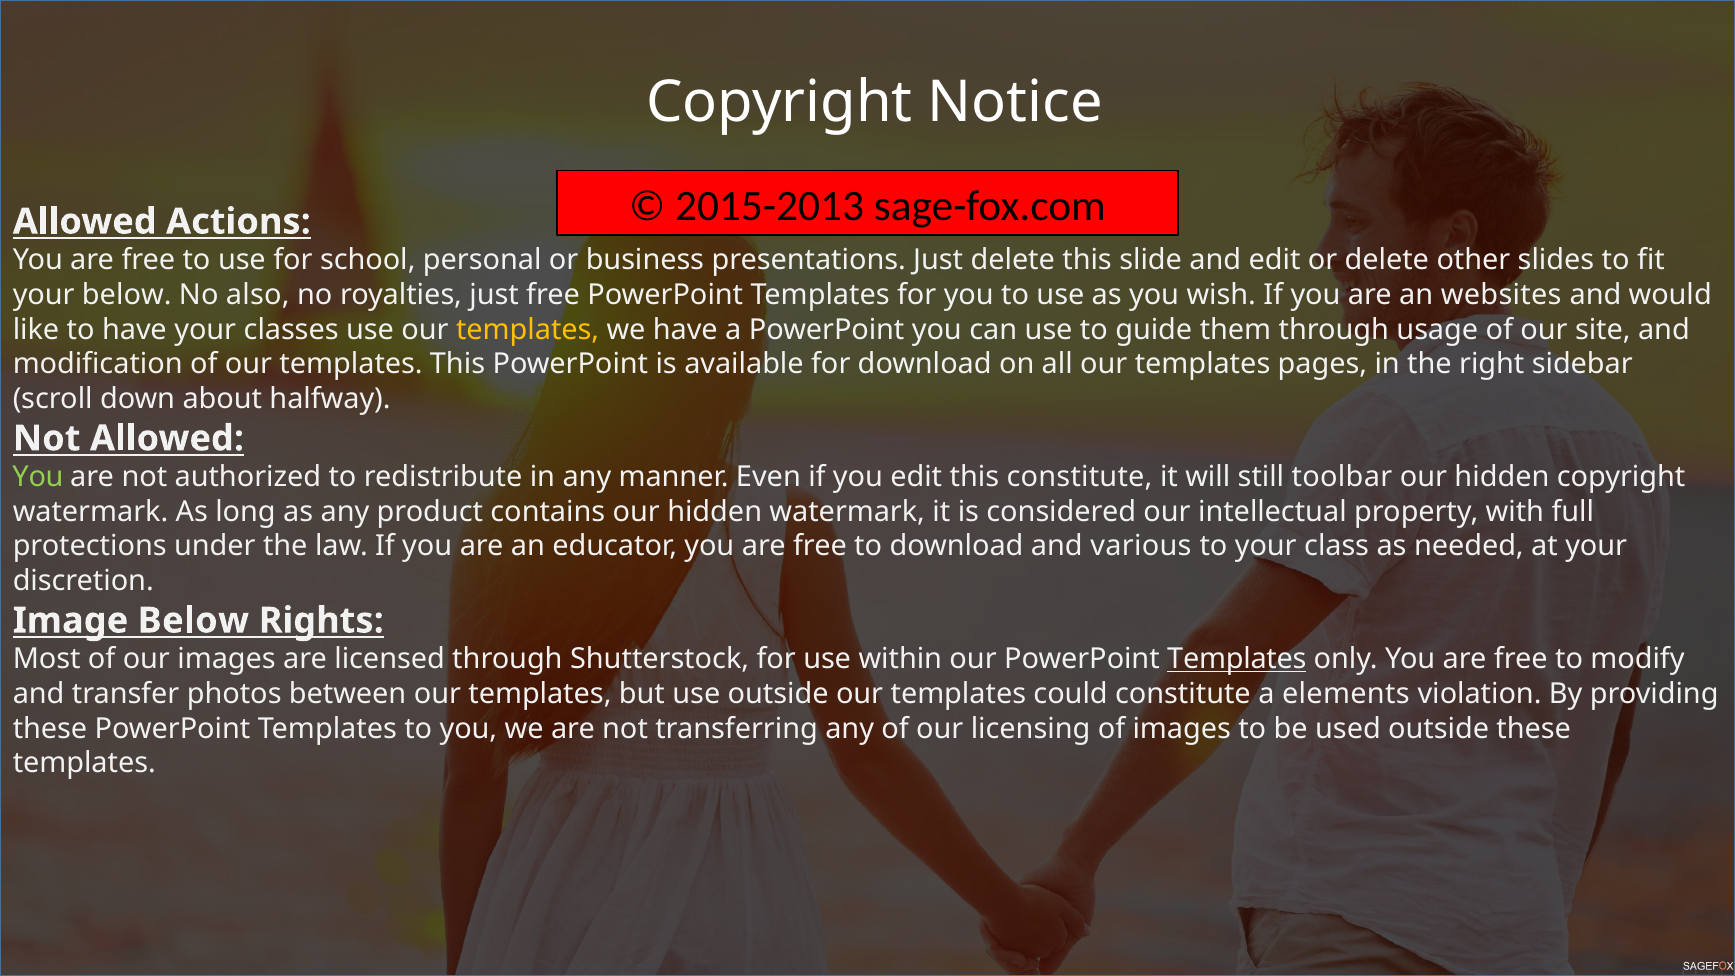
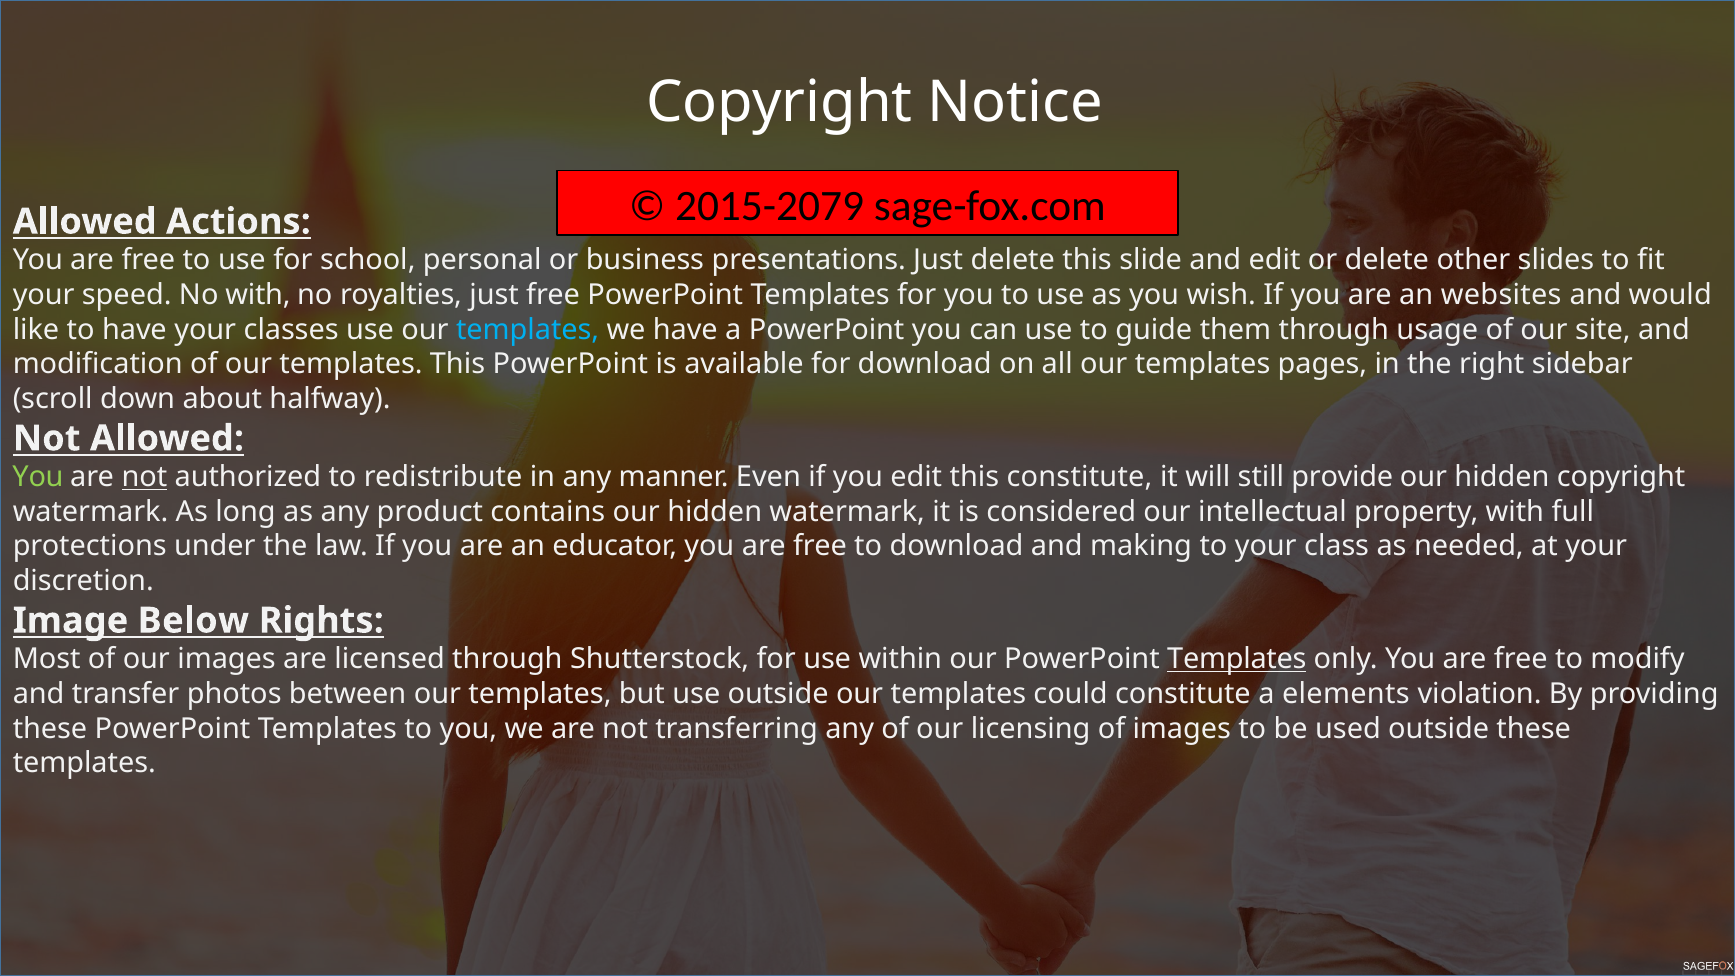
2015-2013: 2015-2013 -> 2015-2079 (770, 206)
your below: below -> speed (127, 295)
No also: also -> with (258, 295)
templates colour: yellow -> light blue (528, 330)
not underline: none -> present (144, 477)
toolbar: toolbar -> provide (1342, 477)
various: various -> making (1141, 546)
